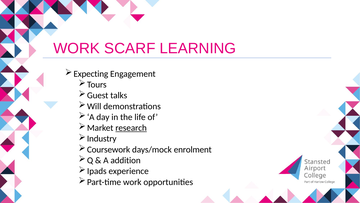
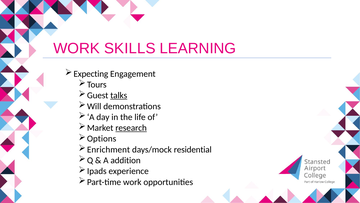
SCARF: SCARF -> SKILLS (130, 48)
talks underline: none -> present (119, 95)
Industry: Industry -> Options (102, 138)
Coursework: Coursework -> Enrichment (108, 149)
enrolment: enrolment -> residential (193, 149)
